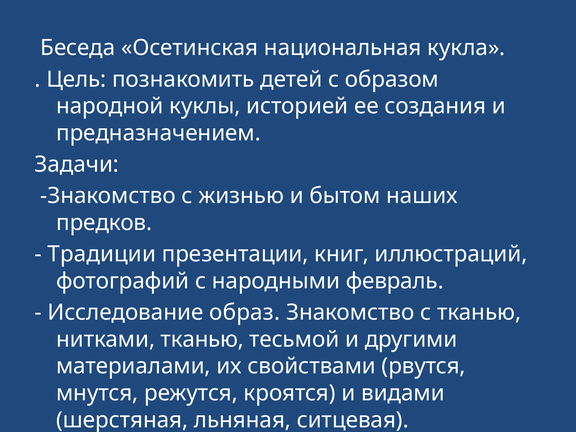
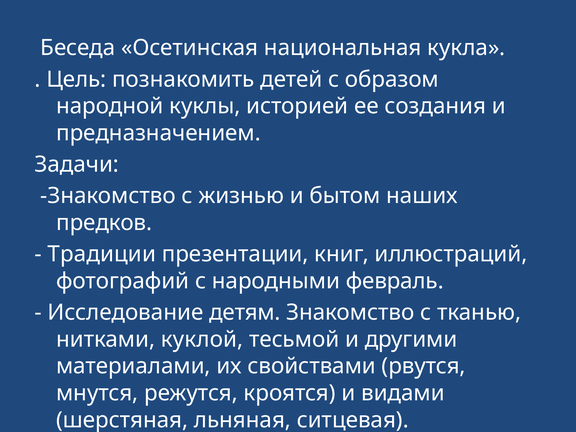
образ: образ -> детям (245, 312)
нитками тканью: тканью -> куклой (202, 339)
